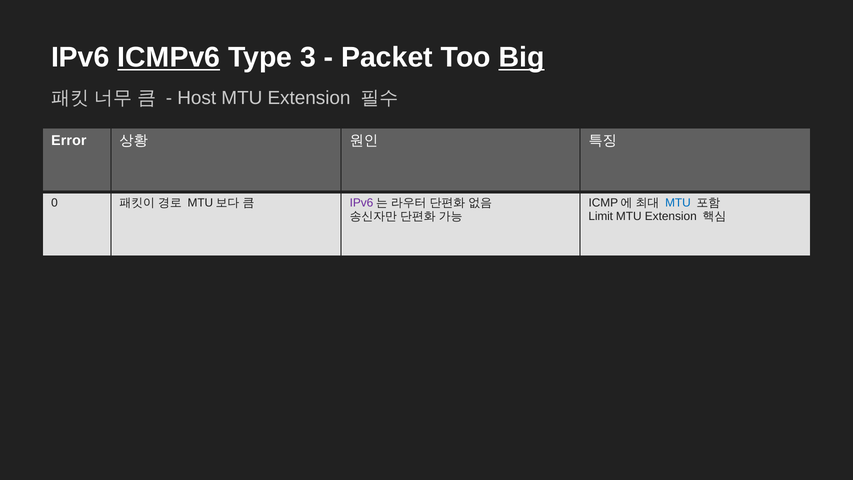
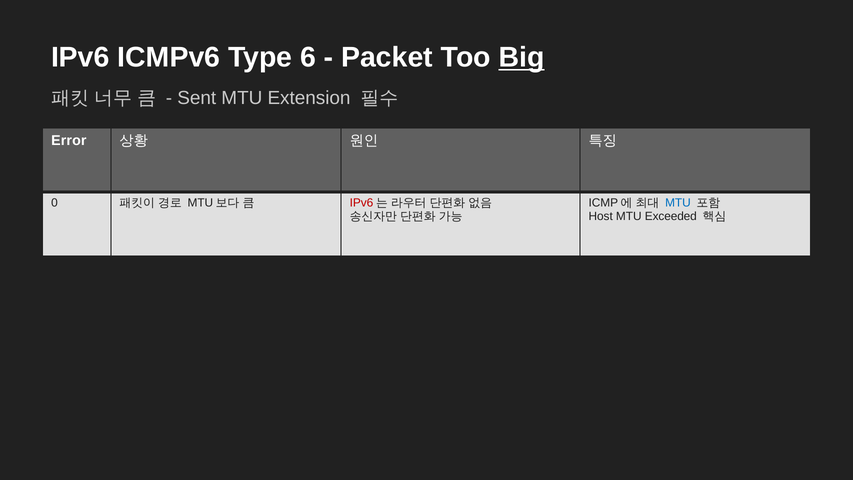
ICMPv6 underline: present -> none (169, 57)
3: 3 -> 6 (308, 57)
Host: Host -> Sent (197, 98)
IPv6 colour: purple -> red (361, 203)
Limit: Limit -> Host (601, 216)
Extension: Extension -> Exceeded (671, 216)
